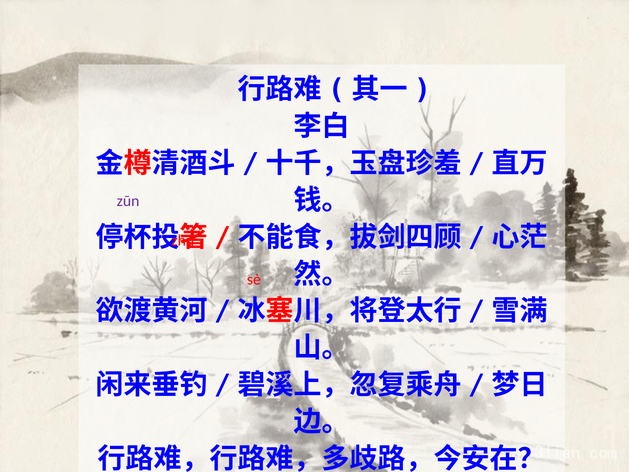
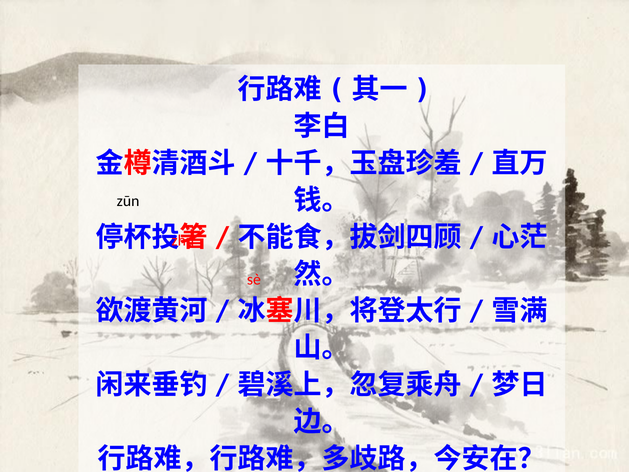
zūn colour: purple -> black (128, 201)
